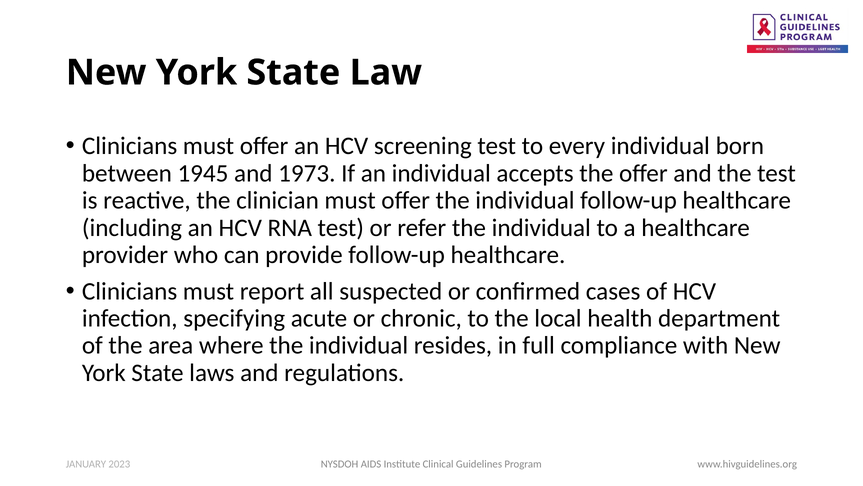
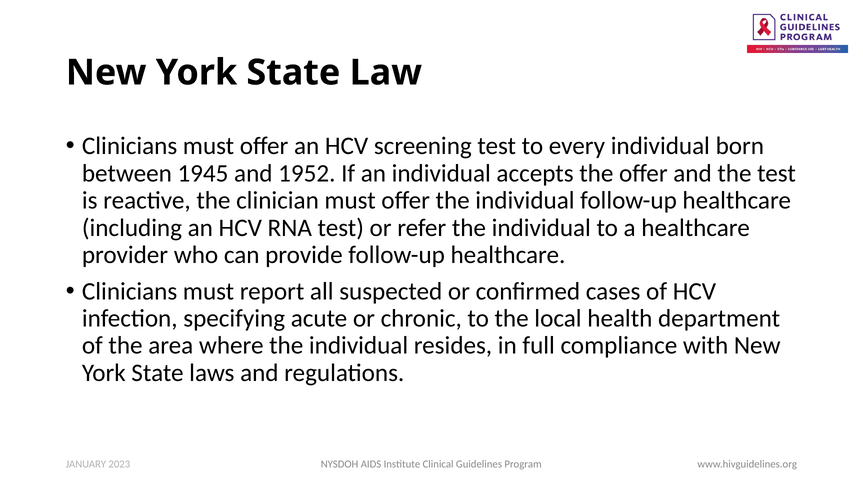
1973: 1973 -> 1952 (307, 173)
